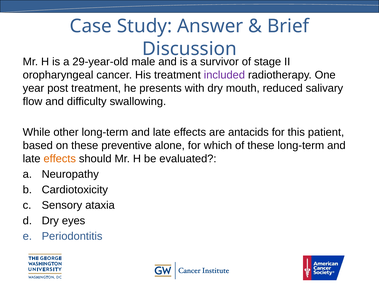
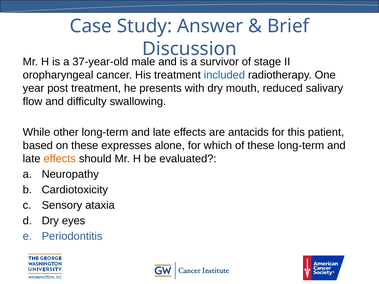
29-year-old: 29-year-old -> 37-year-old (100, 62)
included colour: purple -> blue (224, 75)
preventive: preventive -> expresses (127, 146)
